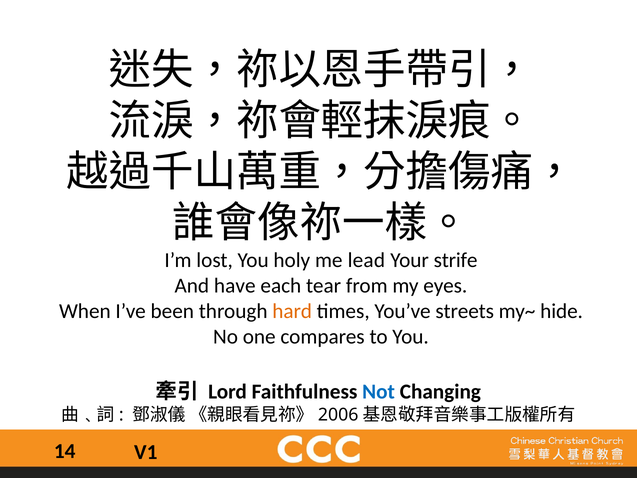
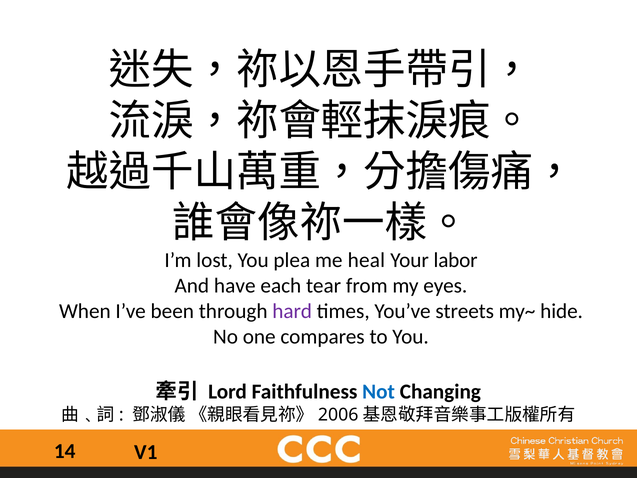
holy: holy -> plea (292, 260)
lead: lead -> heal (366, 260)
strife: strife -> labor (456, 260)
hard colour: orange -> purple (292, 311)
